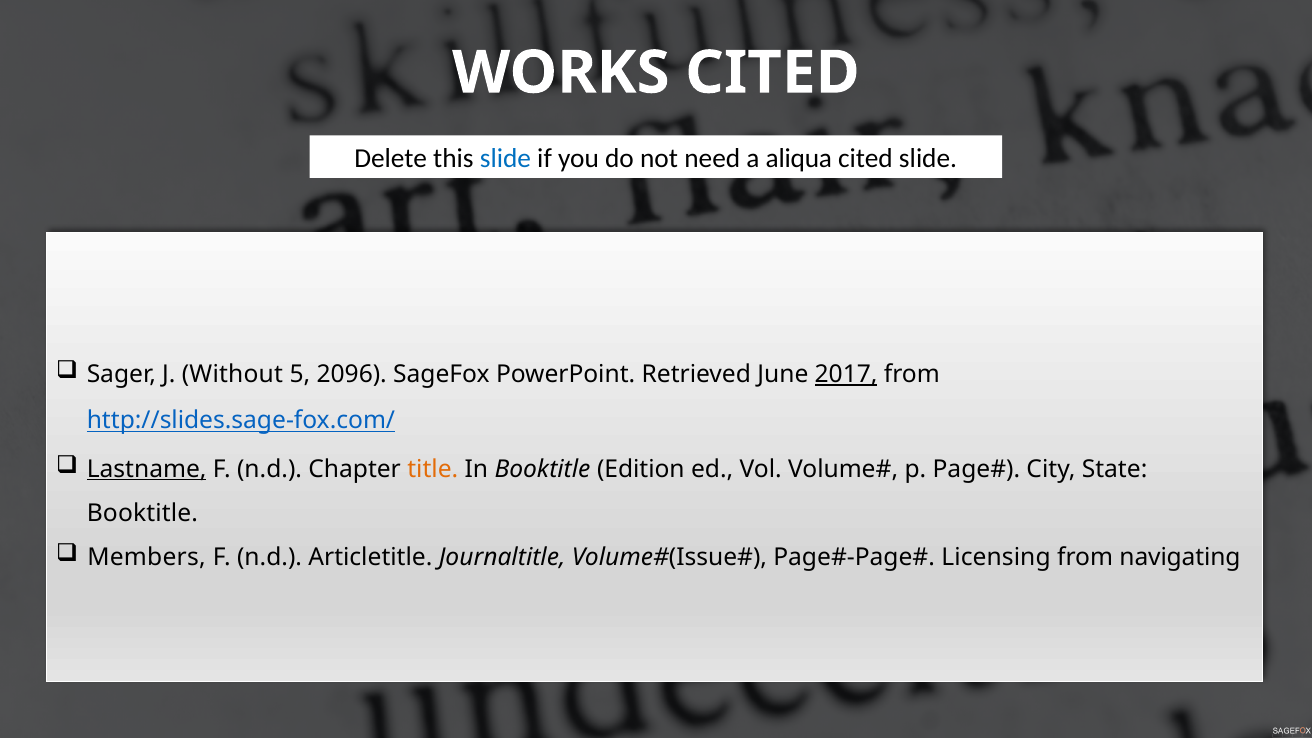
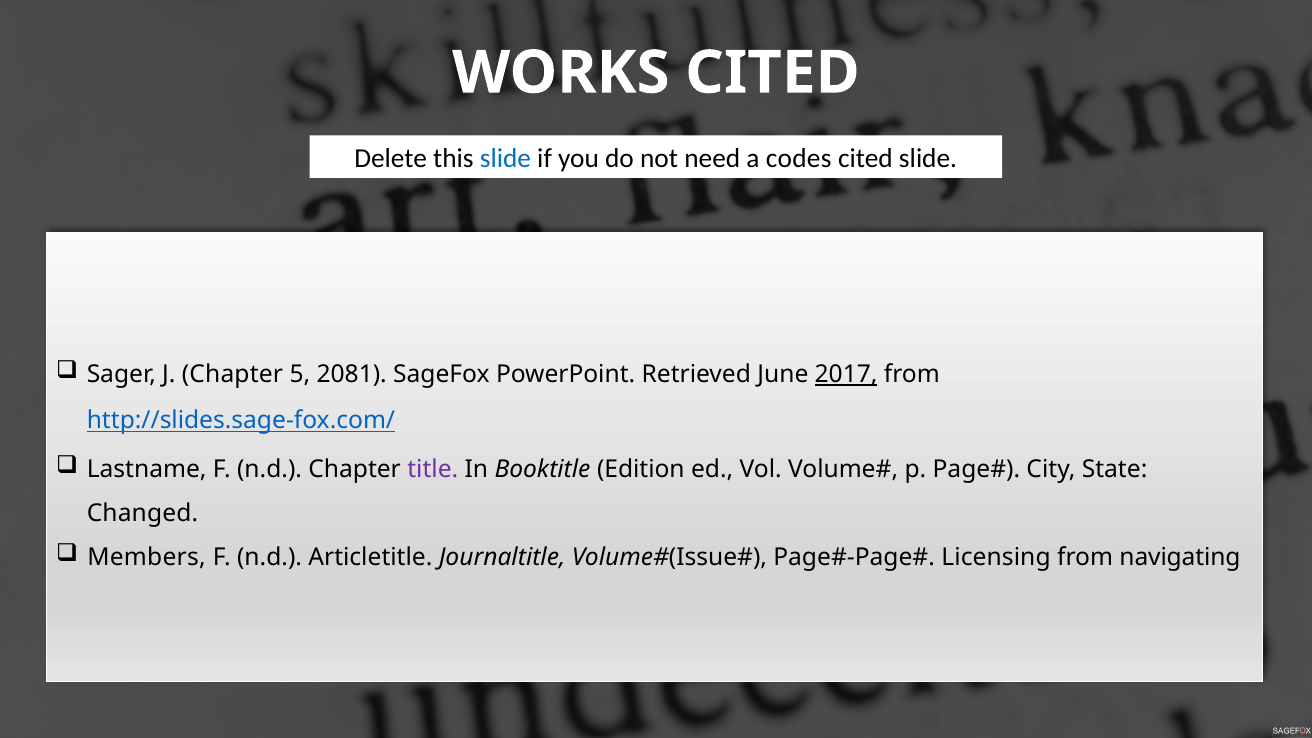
aliqua: aliqua -> codes (799, 159)
J Without: Without -> Chapter (232, 374)
2096: 2096 -> 2081 (352, 374)
Lastname underline: present -> none (147, 469)
title colour: orange -> purple (433, 469)
Booktitle: Booktitle -> Changed (142, 513)
